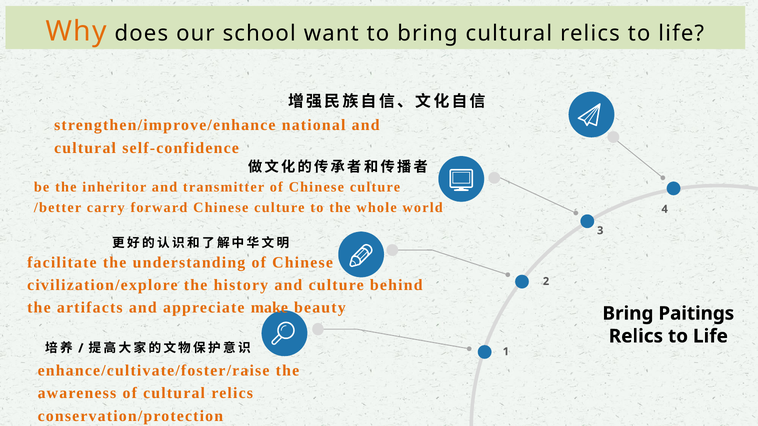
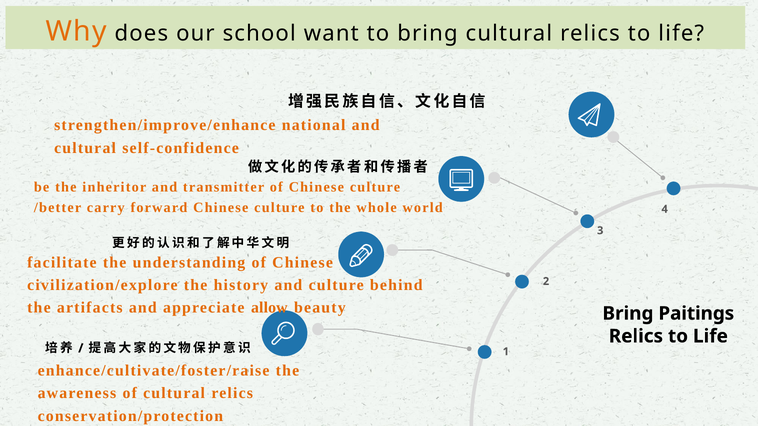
make: make -> allow (269, 308)
